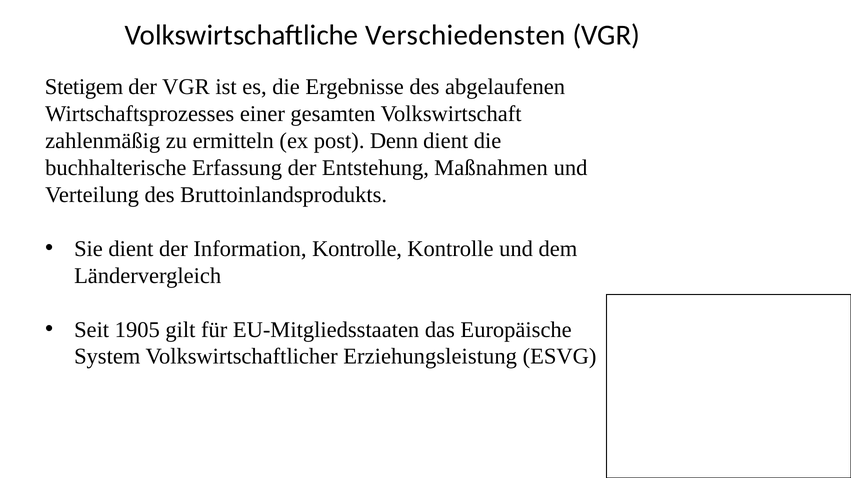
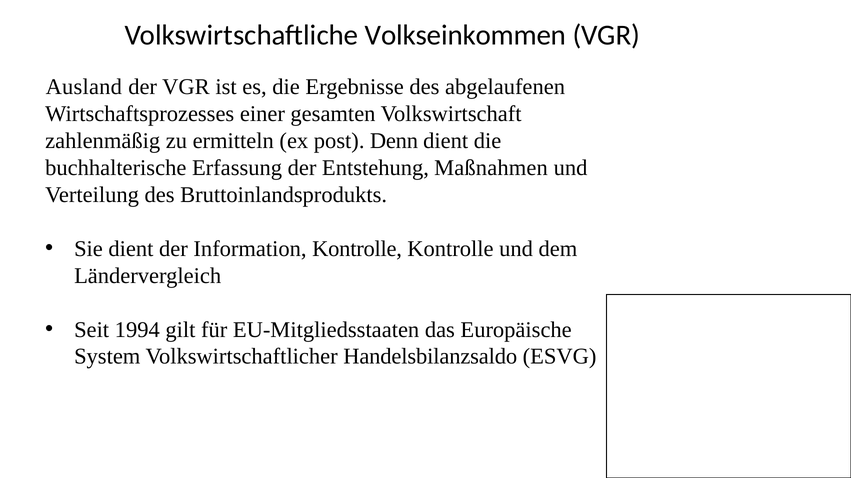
Verschiedensten: Verschiedensten -> Volkseinkommen (466, 35)
Stetigem: Stetigem -> Ausland (84, 87)
1905: 1905 -> 1994 (137, 330)
Erziehungsleistung: Erziehungsleistung -> Handelsbilanzsaldo (430, 357)
